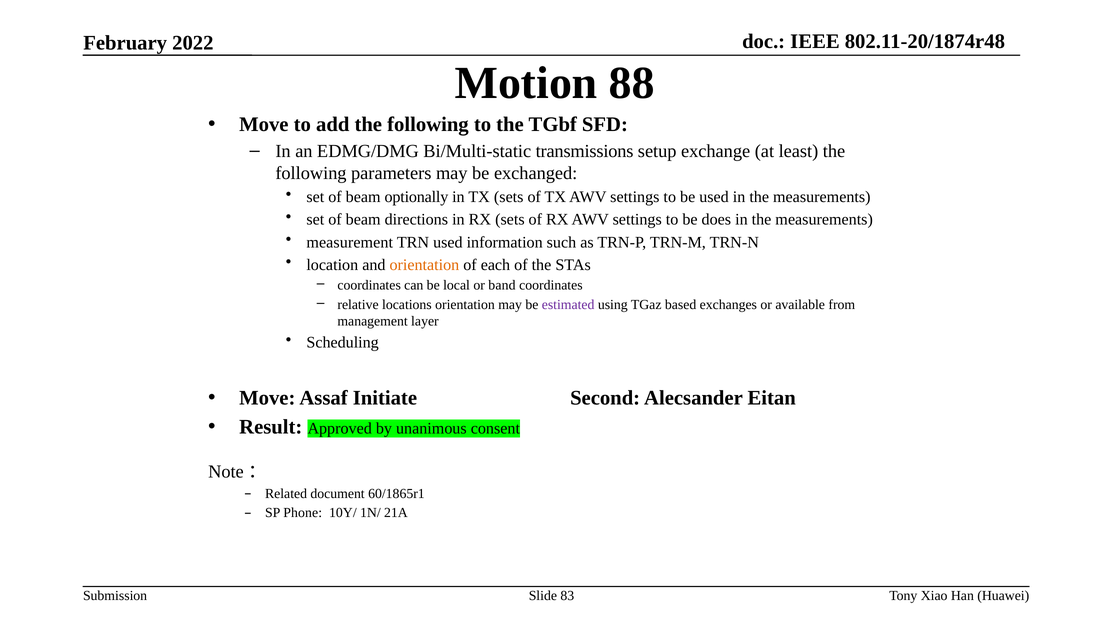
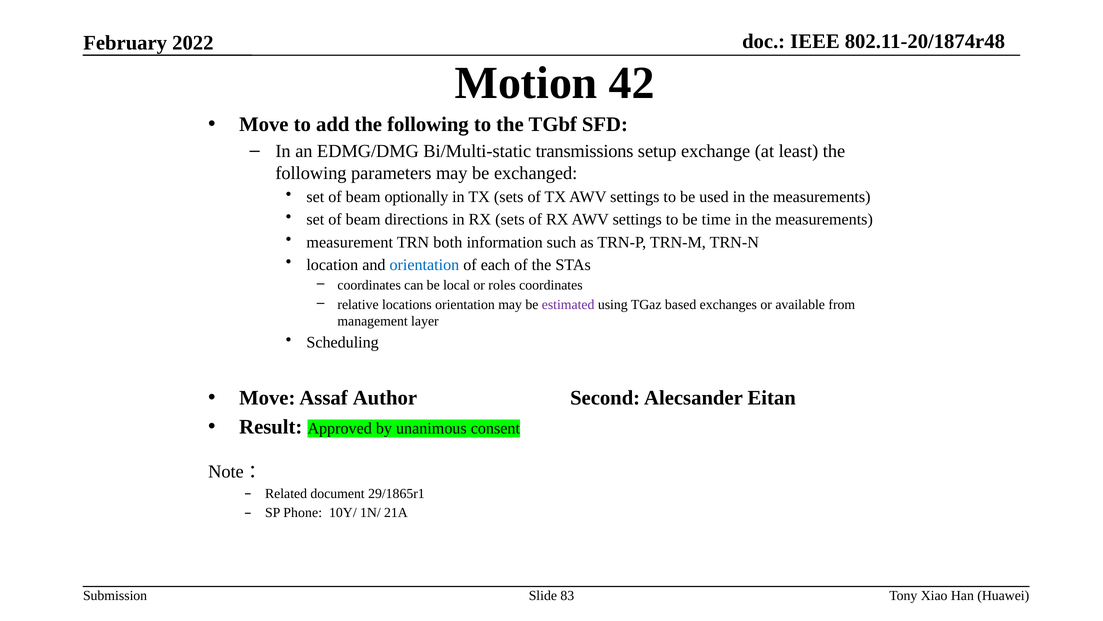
88: 88 -> 42 (632, 83)
does: does -> time (716, 219)
TRN used: used -> both (448, 242)
orientation colour: orange -> blue (424, 265)
band: band -> roles (502, 285)
Initiate: Initiate -> Author (385, 398)
60/1865r1: 60/1865r1 -> 29/1865r1 (396, 493)
